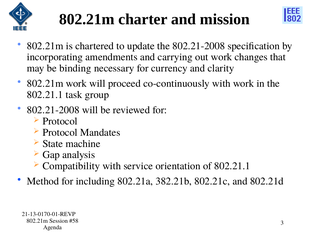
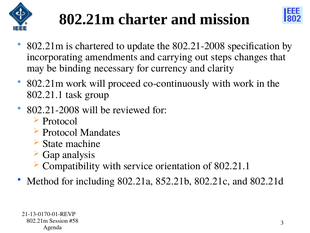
out work: work -> steps (221, 57)
382.21b: 382.21b -> 852.21b (174, 181)
